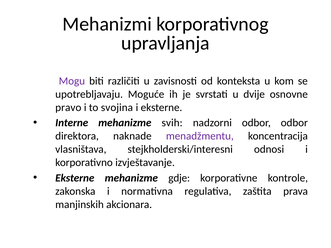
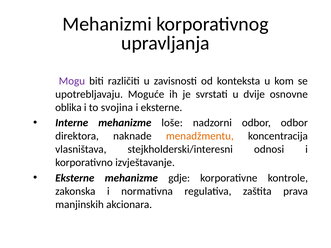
pravo: pravo -> oblika (68, 108)
svih: svih -> loše (172, 123)
menadžmentu colour: purple -> orange (200, 136)
